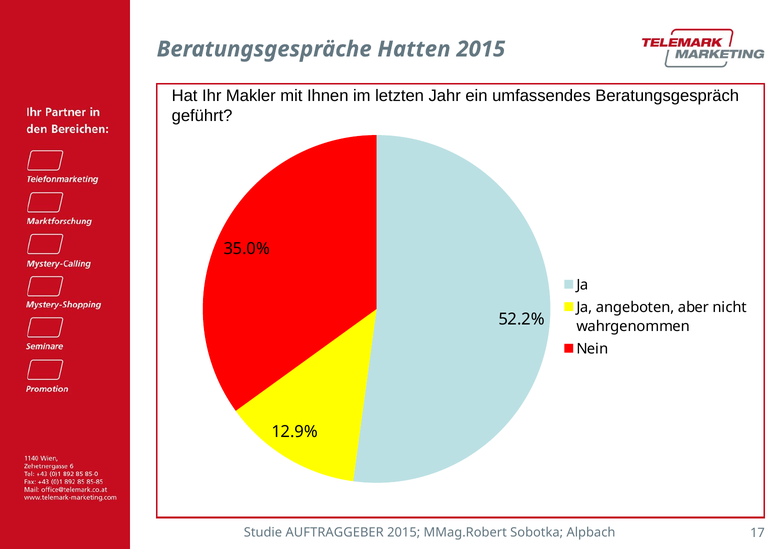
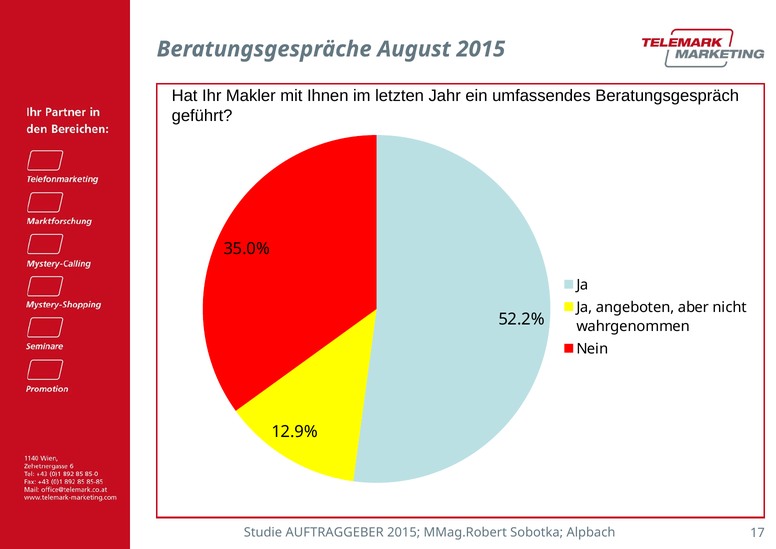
Hatten: Hatten -> August (414, 49)
